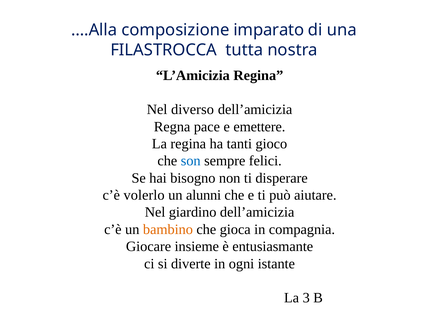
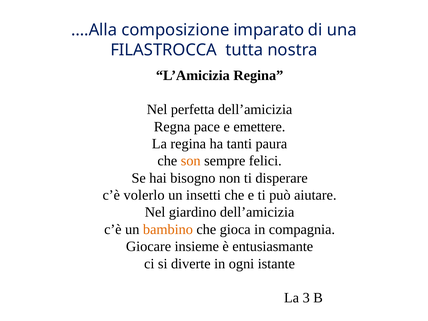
diverso: diverso -> perfetta (193, 110)
gioco: gioco -> paura (271, 144)
son colour: blue -> orange (191, 161)
alunni: alunni -> insetti (204, 195)
